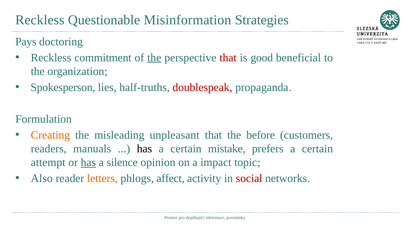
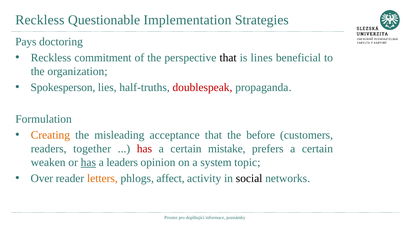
Misinformation: Misinformation -> Implementation (187, 20)
the underline: present -> none (154, 57)
that colour: red -> black (228, 57)
good: good -> lines (262, 57)
unpleasant: unpleasant -> acceptance (175, 135)
manuals: manuals -> together (92, 149)
has colour: black -> red (144, 149)
attempt: attempt -> weaken (48, 162)
silence: silence -> leaders (122, 162)
impact: impact -> system (216, 162)
Also: Also -> Over (42, 178)
social colour: red -> black (249, 178)
